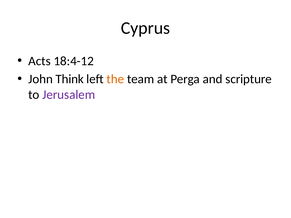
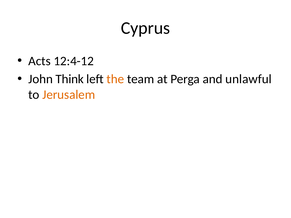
18:4-12: 18:4-12 -> 12:4-12 (74, 61)
scripture: scripture -> unlawful (249, 79)
Jerusalem colour: purple -> orange (69, 95)
